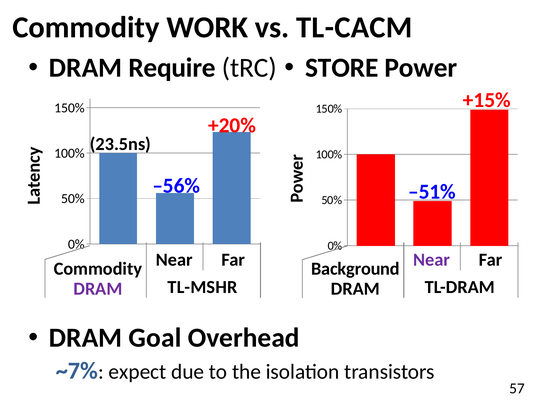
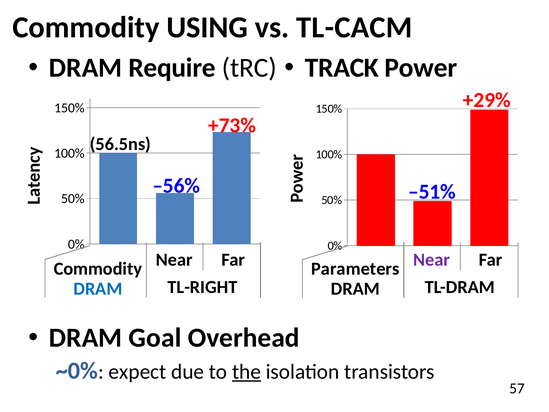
WORK: WORK -> USING (207, 27)
STORE: STORE -> TRACK (342, 68)
+15%: +15% -> +29% (487, 100)
+20%: +20% -> +73% (232, 125)
23.5ns: 23.5ns -> 56.5ns (120, 144)
Background: Background -> Parameters (355, 269)
TL-MSHR: TL-MSHR -> TL-RIGHT (203, 287)
DRAM colour: purple -> blue (98, 288)
~7%: ~7% -> ~0% (77, 371)
the underline: none -> present (246, 372)
